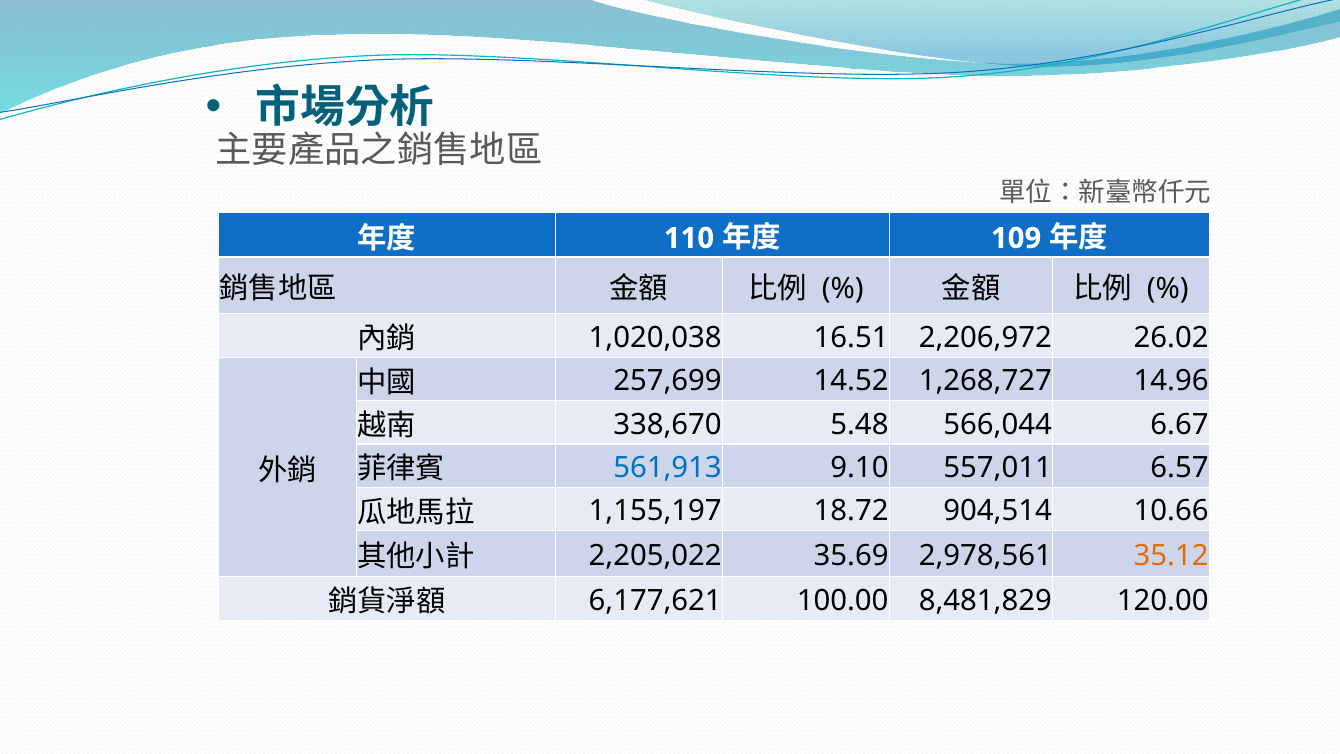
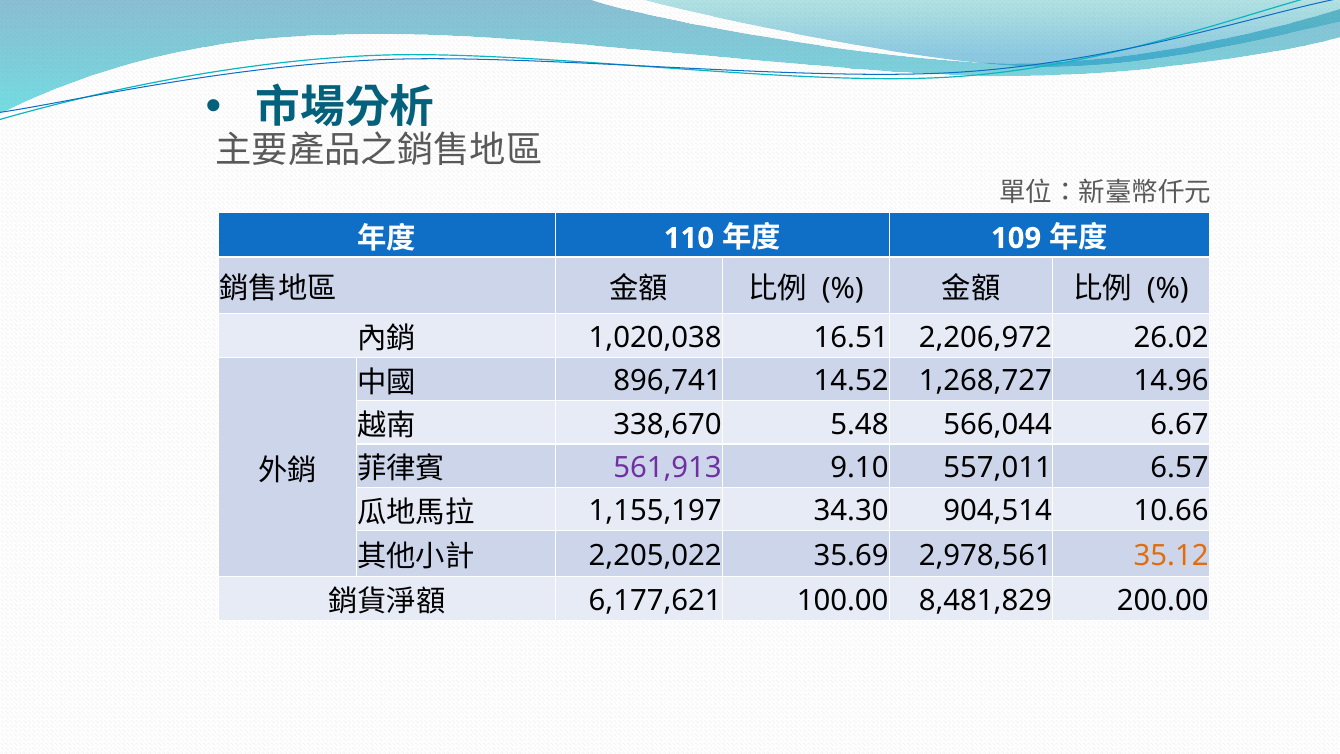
257,699: 257,699 -> 896,741 (667, 381)
561,913 colour: blue -> purple (667, 468)
18.72: 18.72 -> 34.30 (851, 511)
120.00: 120.00 -> 200.00 (1163, 601)
